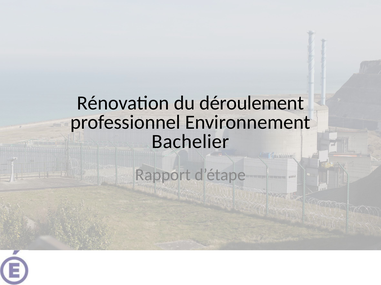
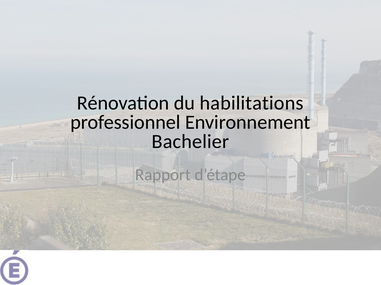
déroulement: déroulement -> habilitations (252, 103)
